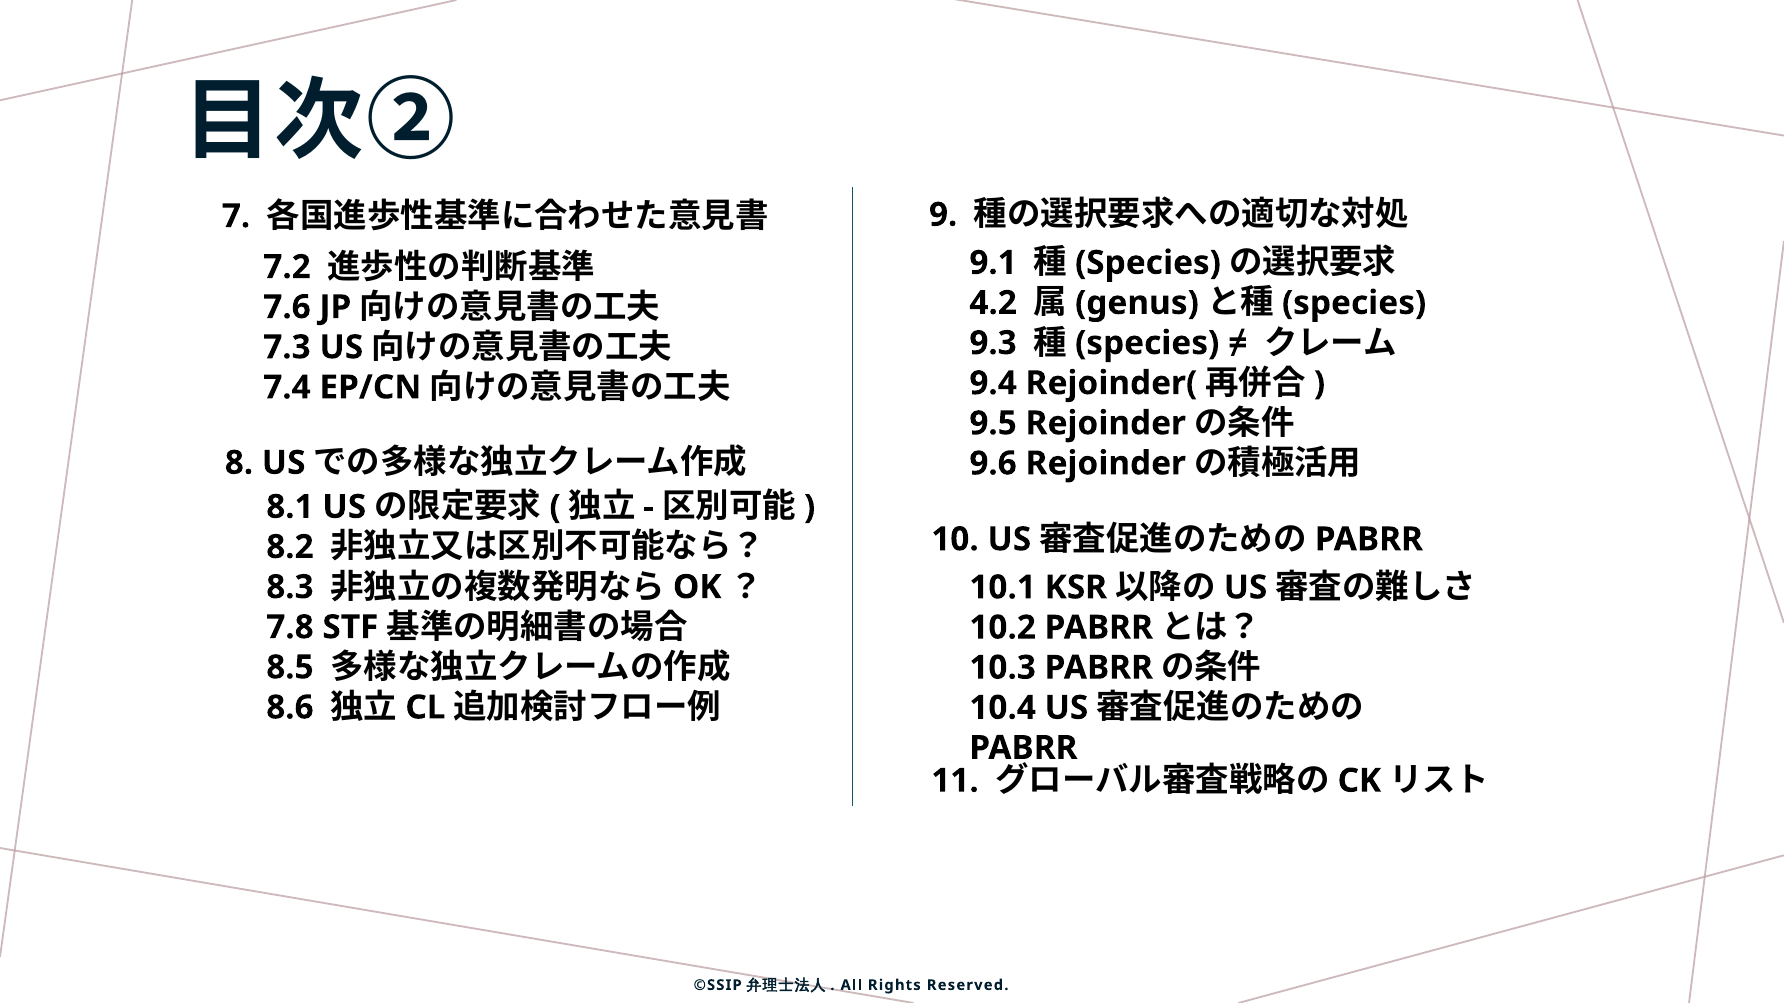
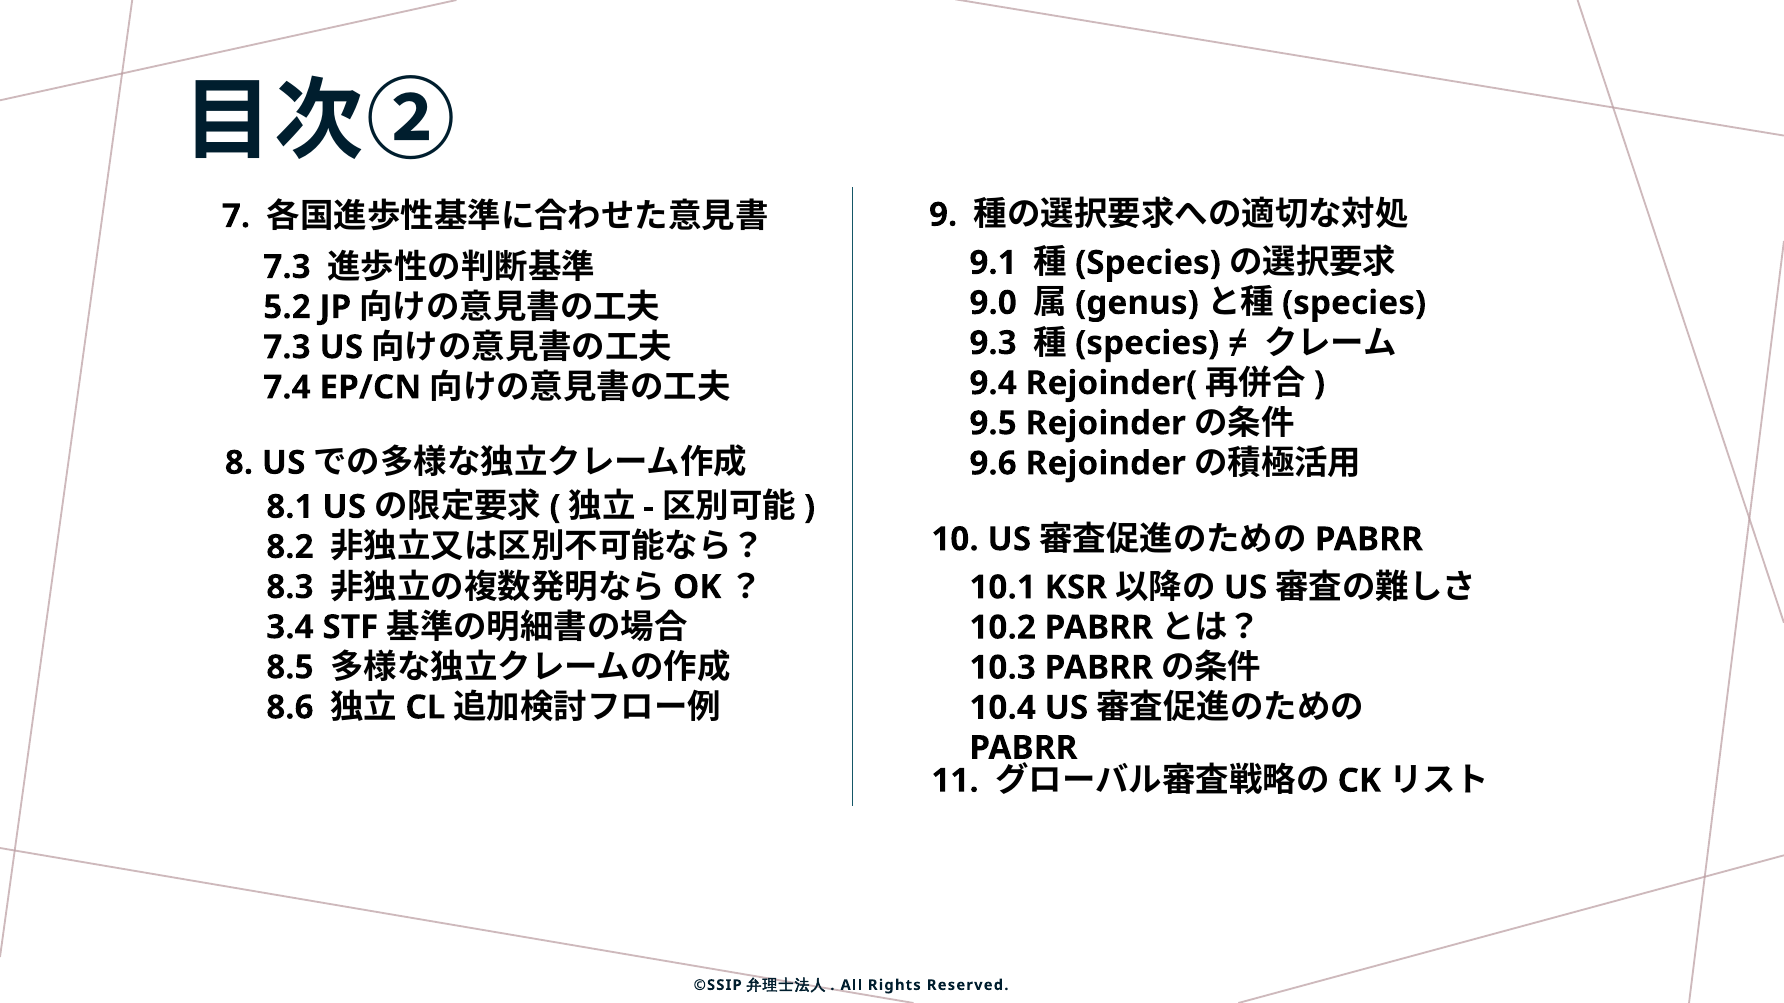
7.2: 7.2 -> 7.3 (287, 267)
4.2: 4.2 -> 9.0 (993, 303)
7.6: 7.6 -> 5.2 (287, 307)
7.8: 7.8 -> 3.4 (290, 628)
